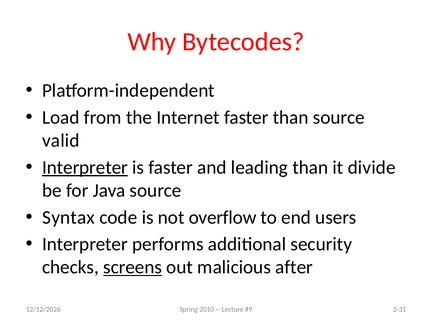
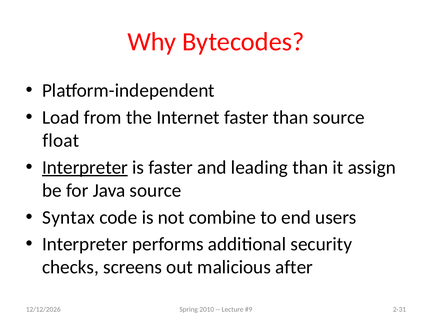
valid: valid -> float (61, 141)
divide: divide -> assign (372, 167)
overflow: overflow -> combine (222, 217)
screens underline: present -> none (133, 267)
